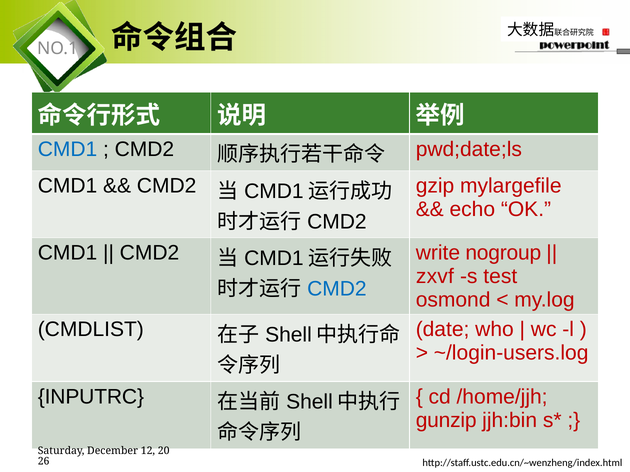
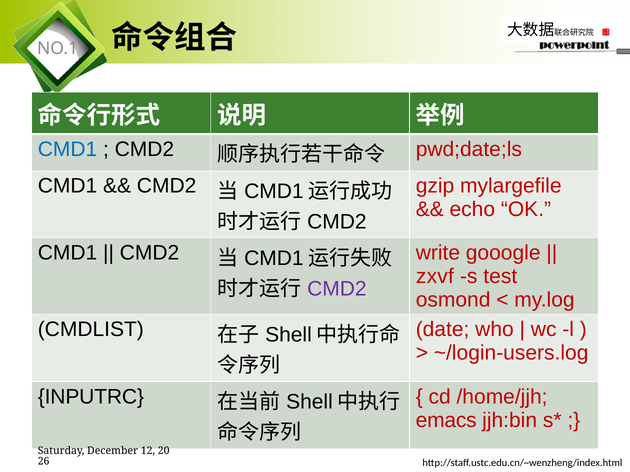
nogroup: nogroup -> gooogle (503, 253)
CMD2 colour: blue -> purple (337, 289)
gunzip: gunzip -> emacs (446, 421)
